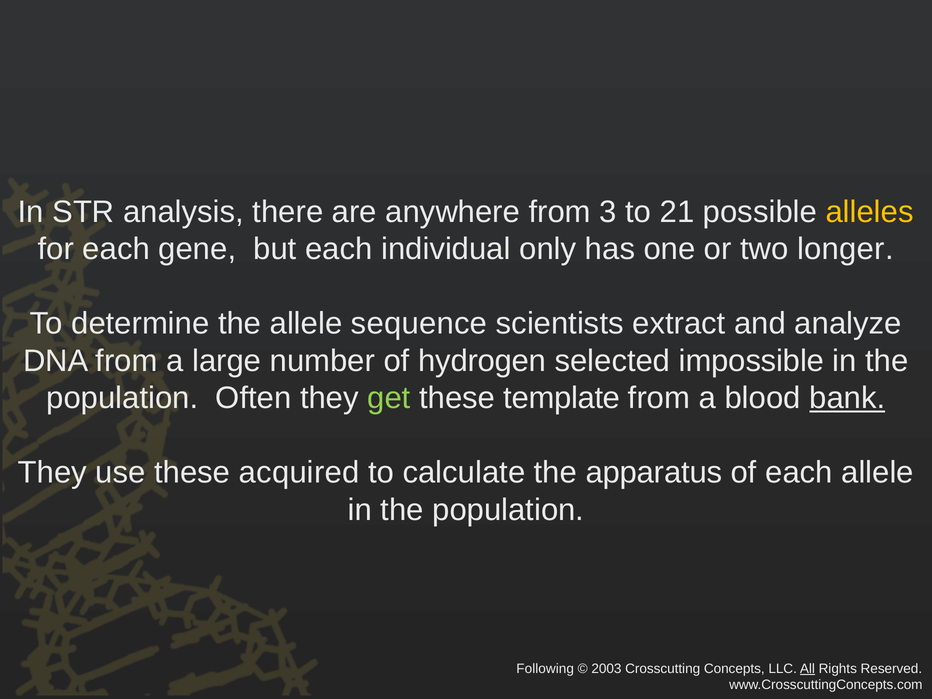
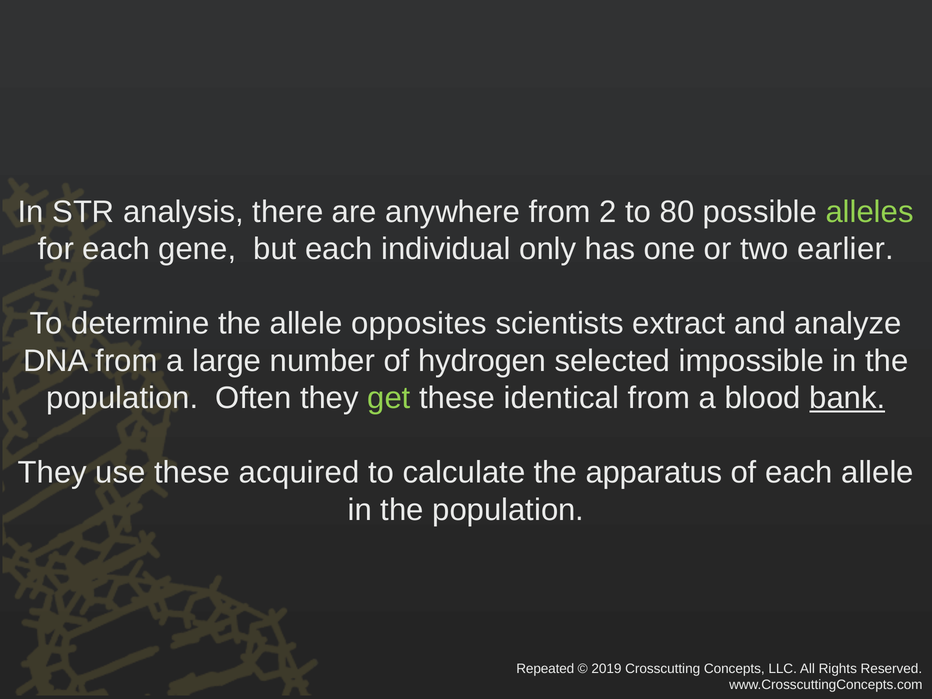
3: 3 -> 2 (608, 212)
21: 21 -> 80 (677, 212)
alleles colour: yellow -> light green (870, 212)
longer: longer -> earlier (845, 249)
sequence: sequence -> opposites (419, 324)
template: template -> identical (561, 398)
Following: Following -> Repeated (545, 669)
2003: 2003 -> 2019 (606, 669)
All underline: present -> none (807, 669)
